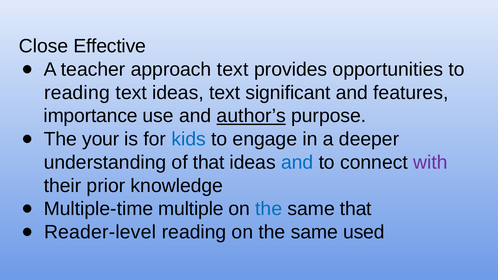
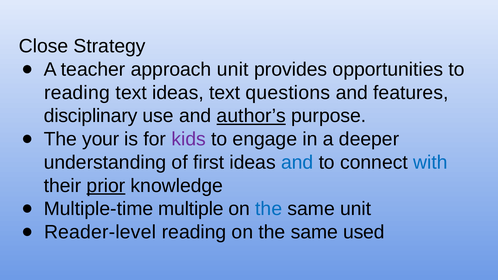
Effective: Effective -> Strategy (110, 46)
approach text: text -> unit (233, 69)
significant: significant -> questions (288, 93)
importance: importance -> disciplinary (91, 116)
kids colour: blue -> purple (189, 139)
of that: that -> first (209, 162)
with colour: purple -> blue (430, 162)
prior underline: none -> present (106, 186)
same that: that -> unit (356, 209)
